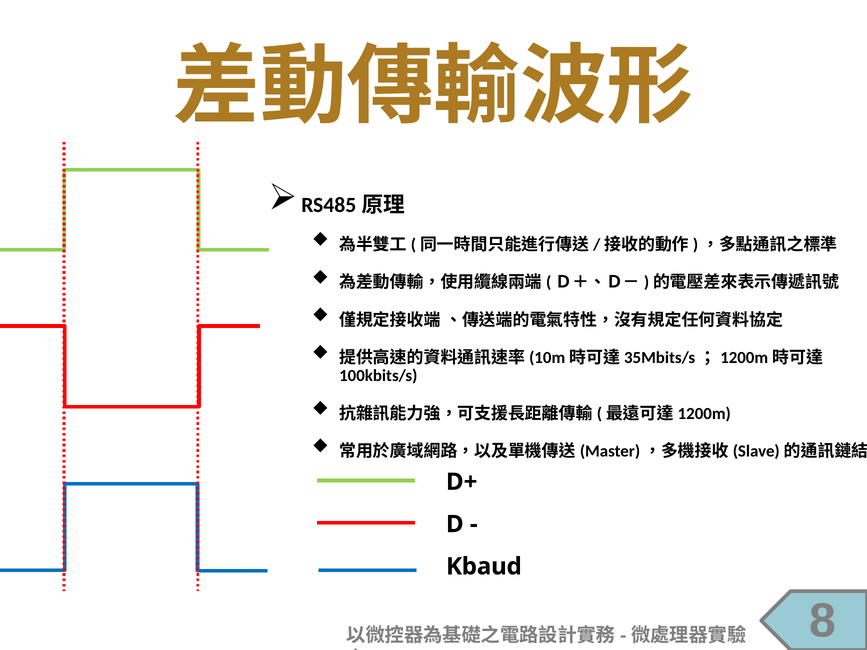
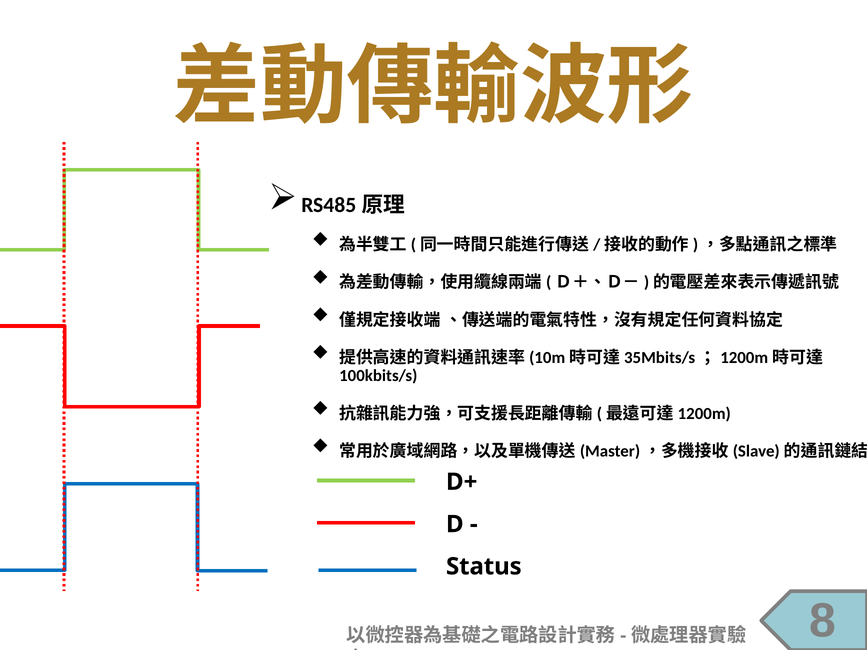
Kbaud: Kbaud -> Status (484, 567)
